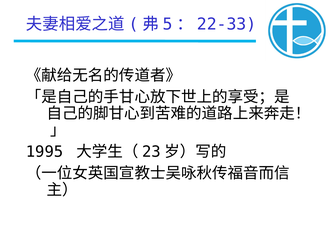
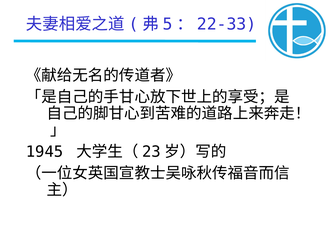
1995: 1995 -> 1945 (45, 152)
